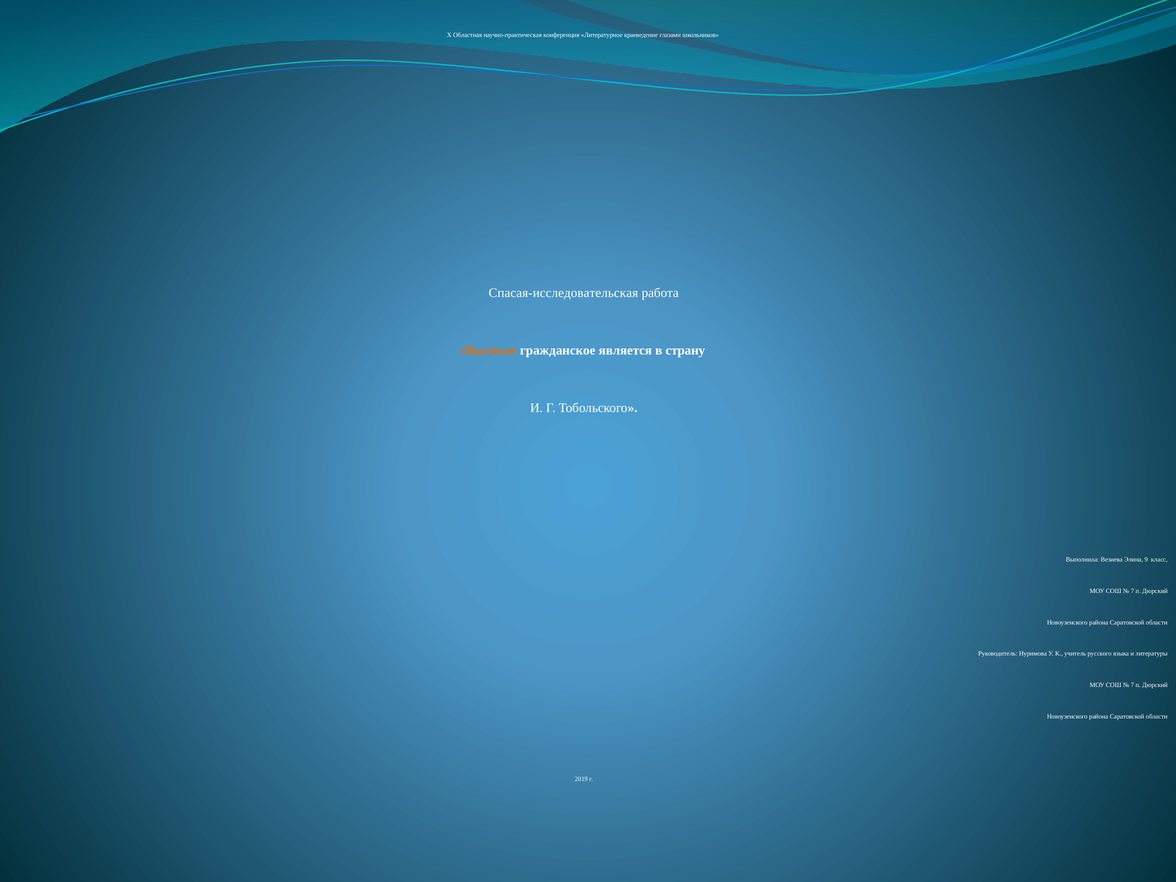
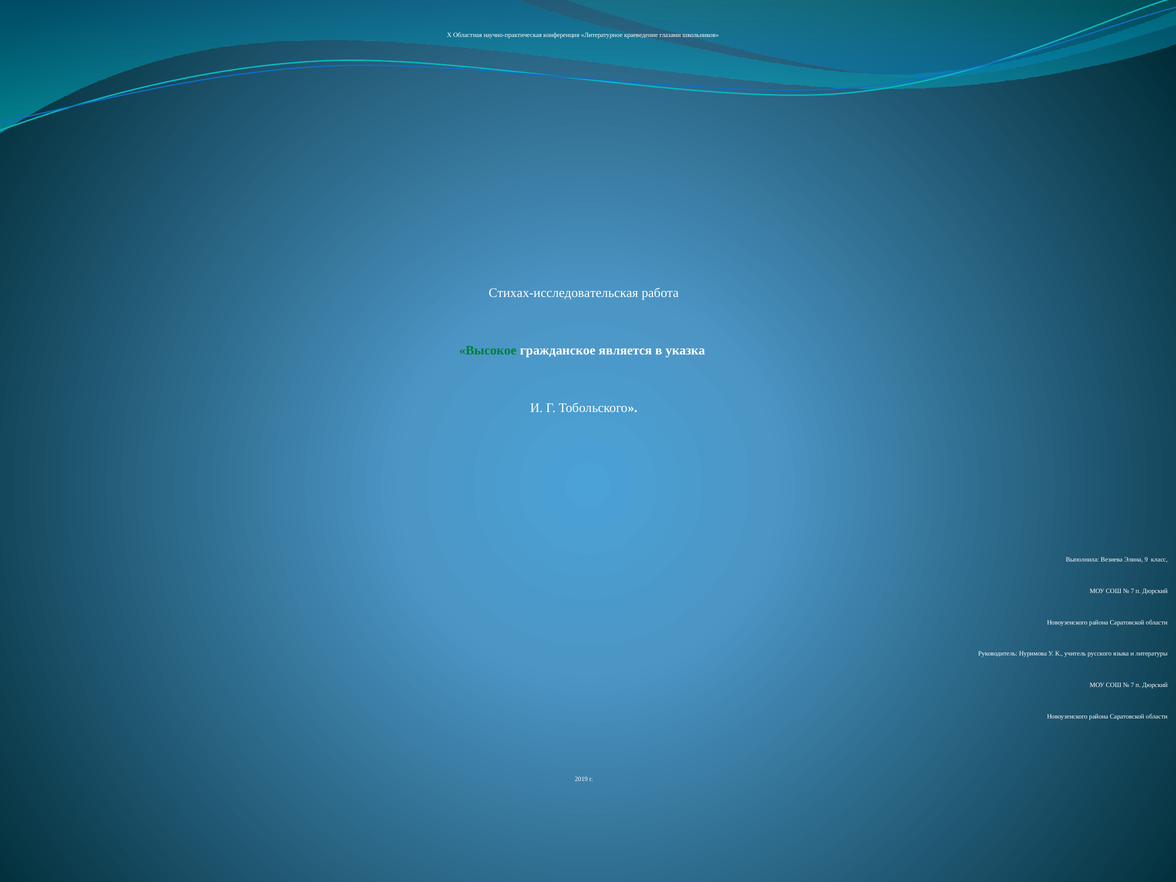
Спасая-исследовательская: Спасая-исследовательская -> Стихах-исследовательская (563, 293)
Высокое colour: orange -> green (488, 350)
страну: страну -> указка (685, 350)
